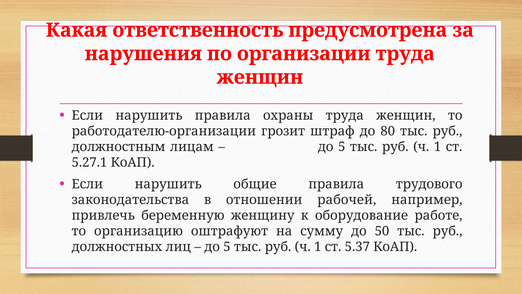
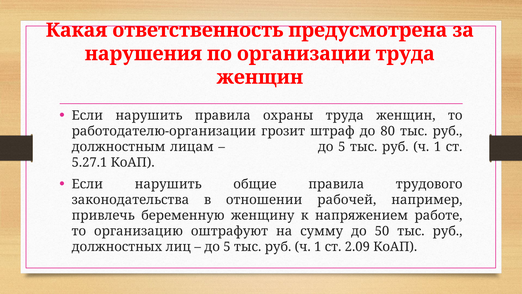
оборудование: оборудование -> напряжением (362, 215)
5.37: 5.37 -> 2.09 (357, 247)
